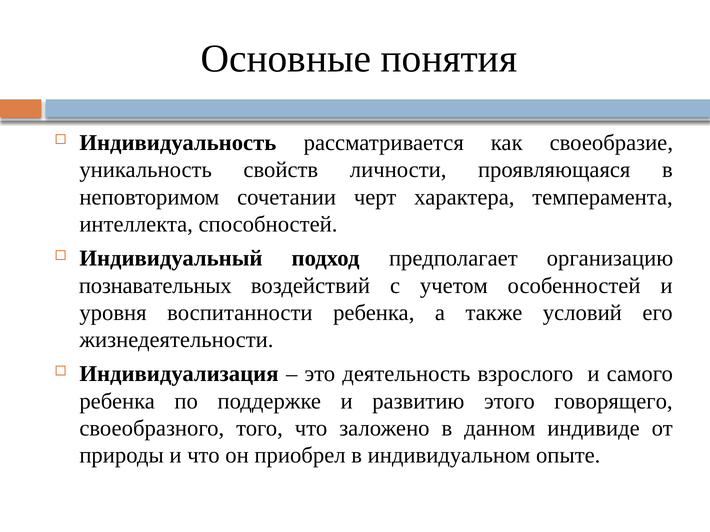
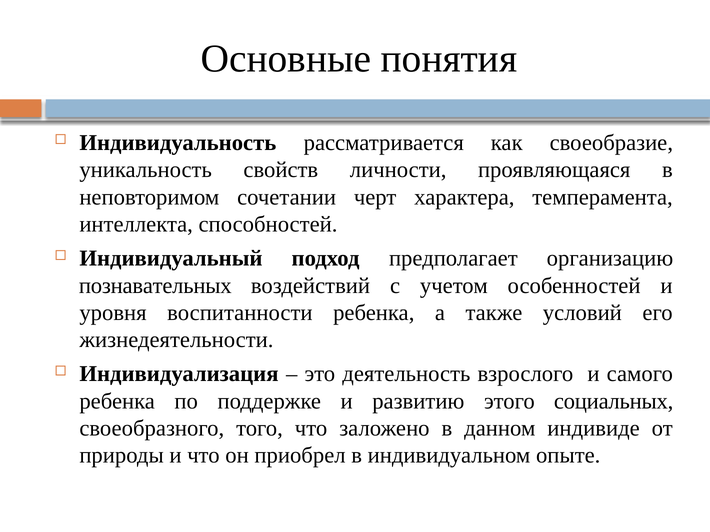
говорящего: говорящего -> социальных (614, 402)
